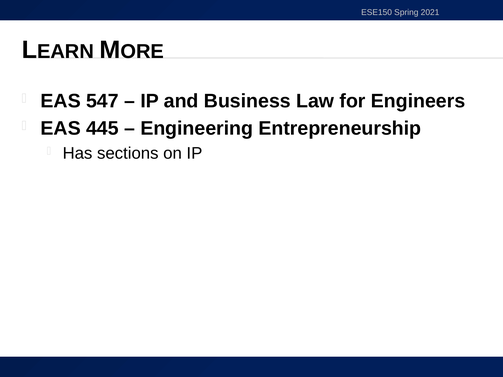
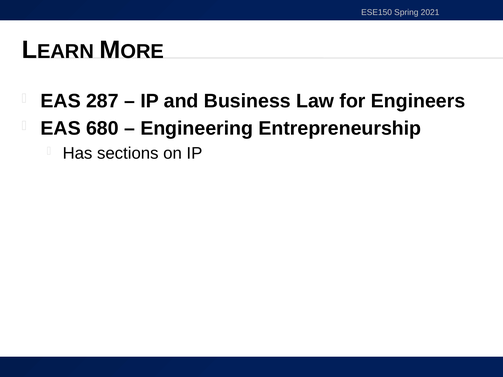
547: 547 -> 287 (102, 101)
445: 445 -> 680 (102, 128)
